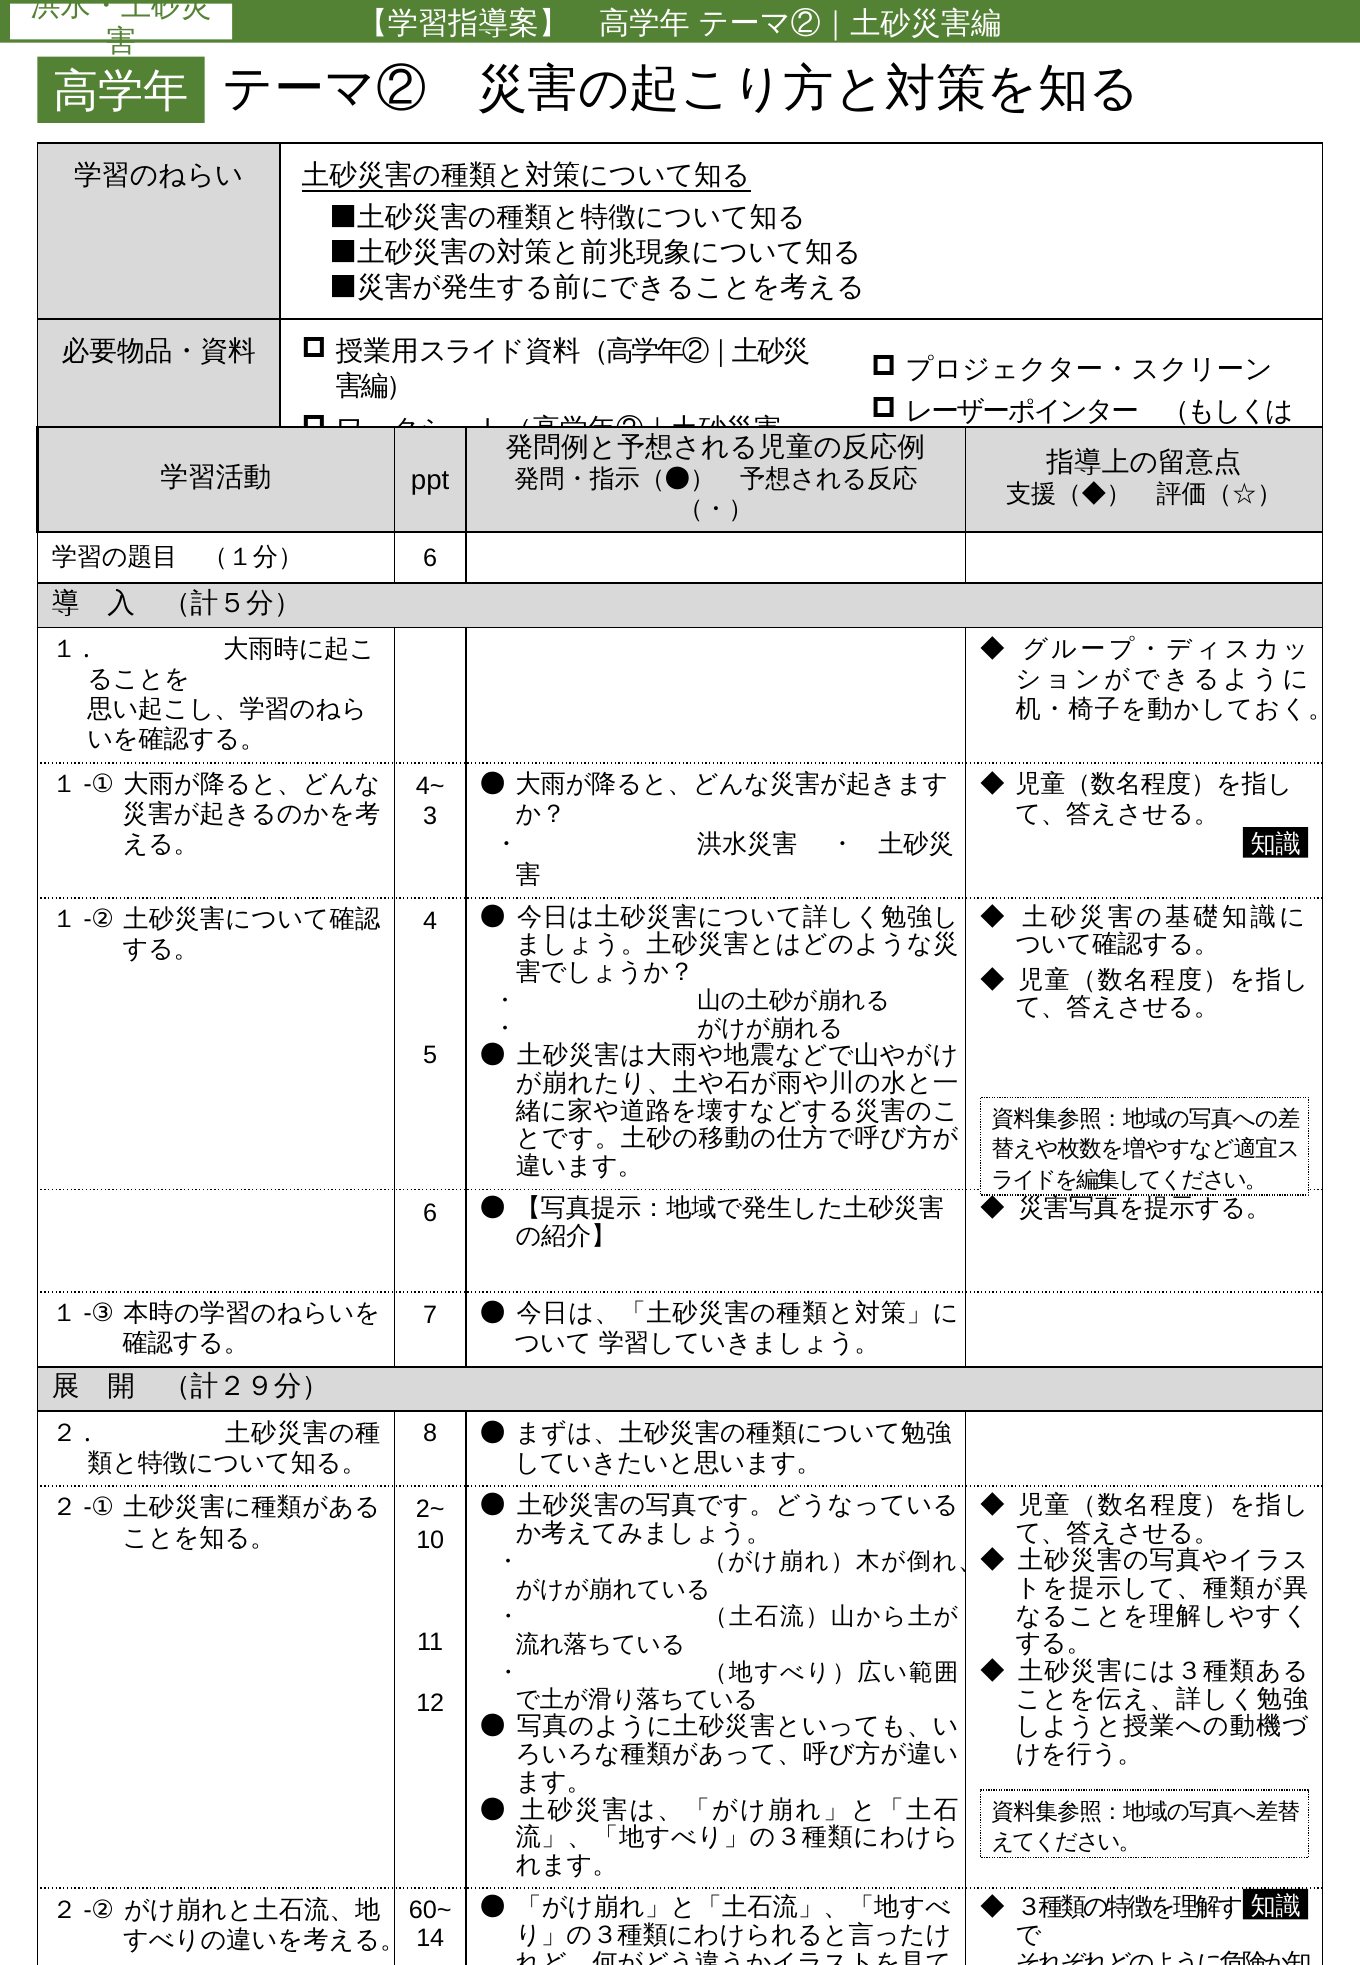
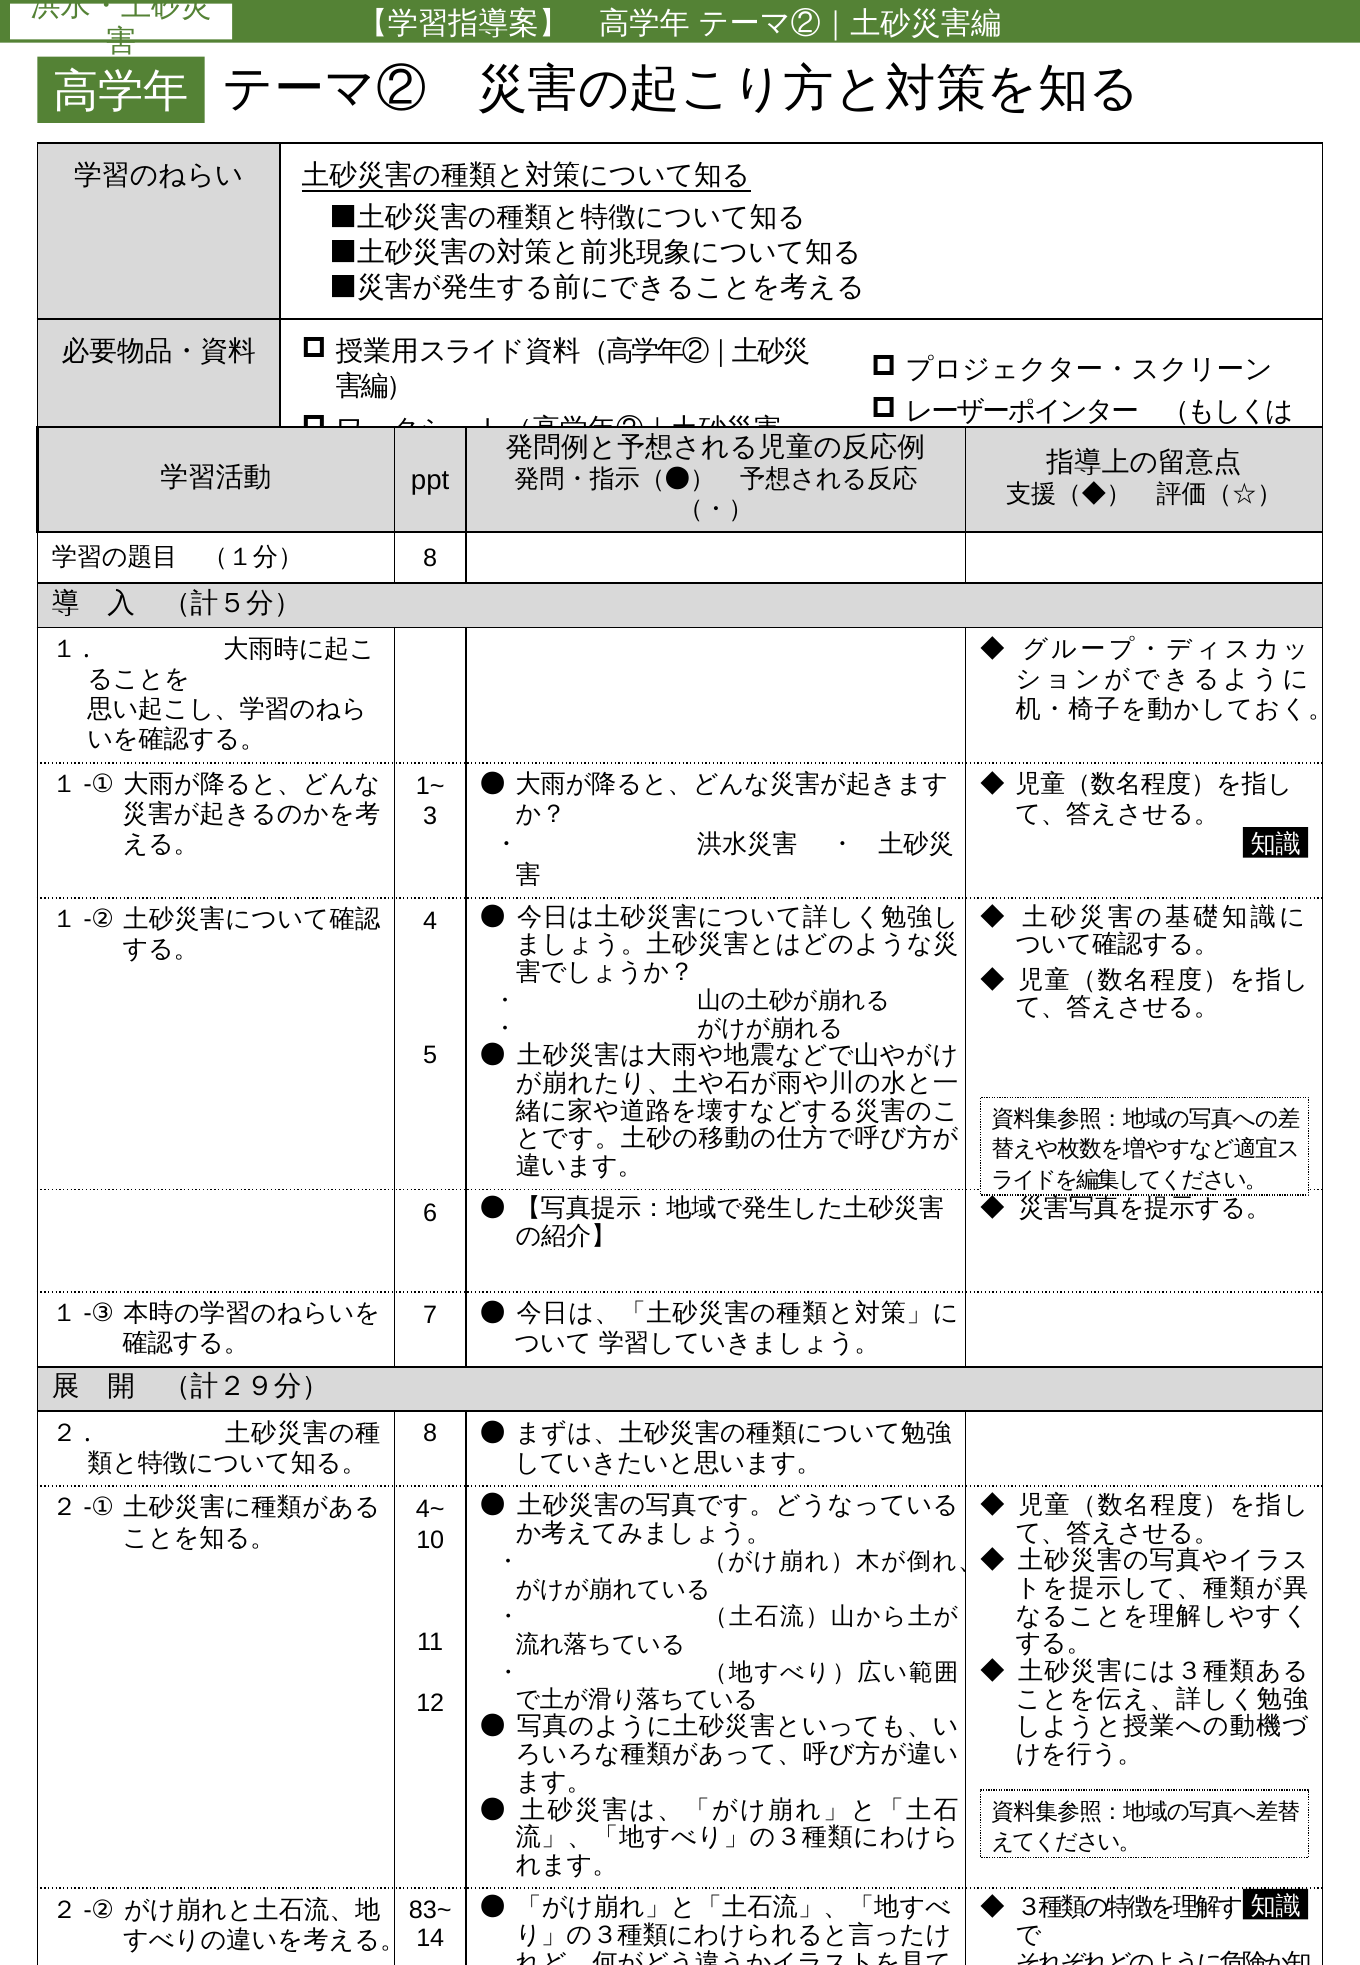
6: 6 -> 8 (430, 558)
4~: 4~ -> 1~ (430, 786)
2~: 2~ -> 4~ (430, 1509)
60~: 60~ -> 83~ (430, 1909)
